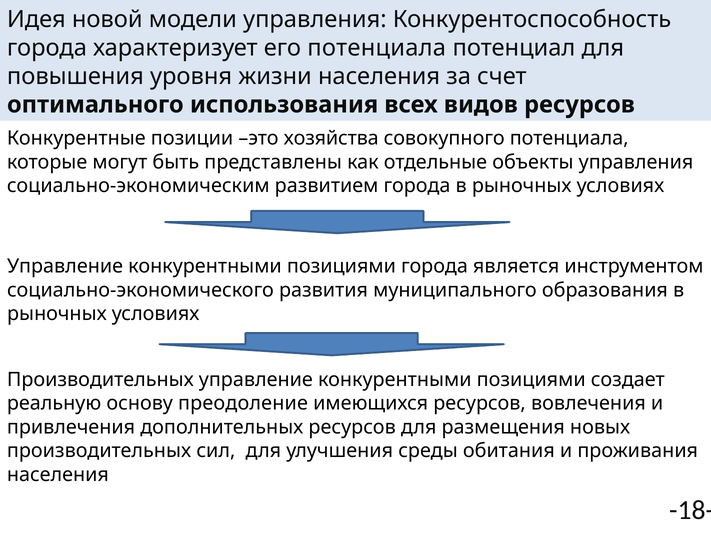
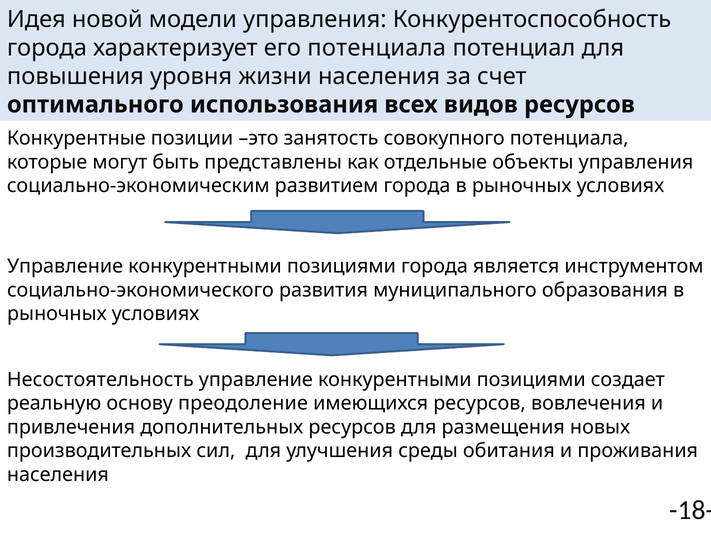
хозяйства: хозяйства -> занятость (331, 138)
Производительных: Производительных -> Несостоятельность (100, 380)
